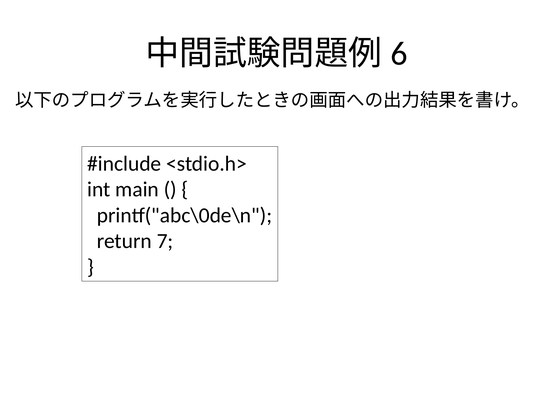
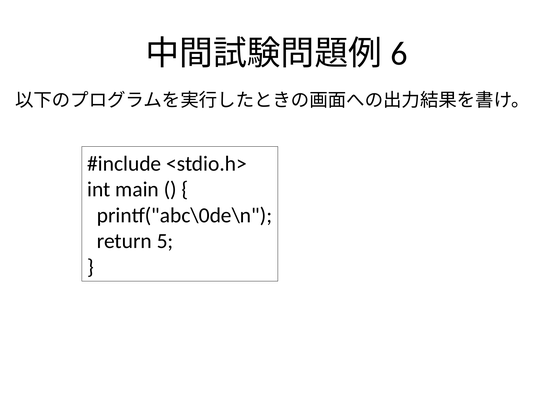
7: 7 -> 5 (165, 241)
